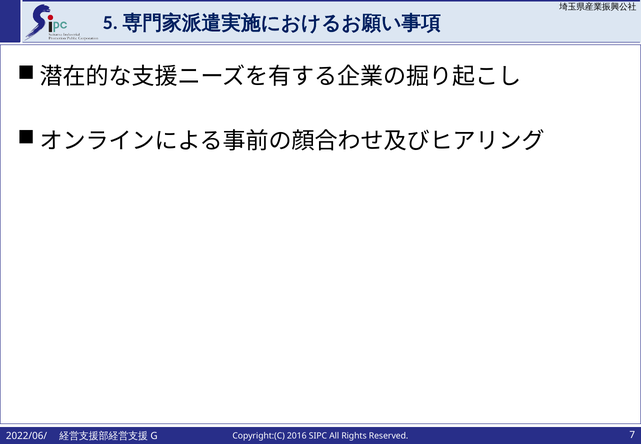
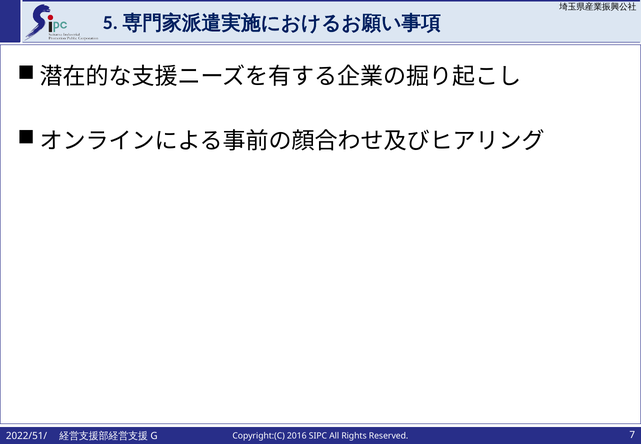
2022/06/: 2022/06/ -> 2022/51/ (27, 436)
